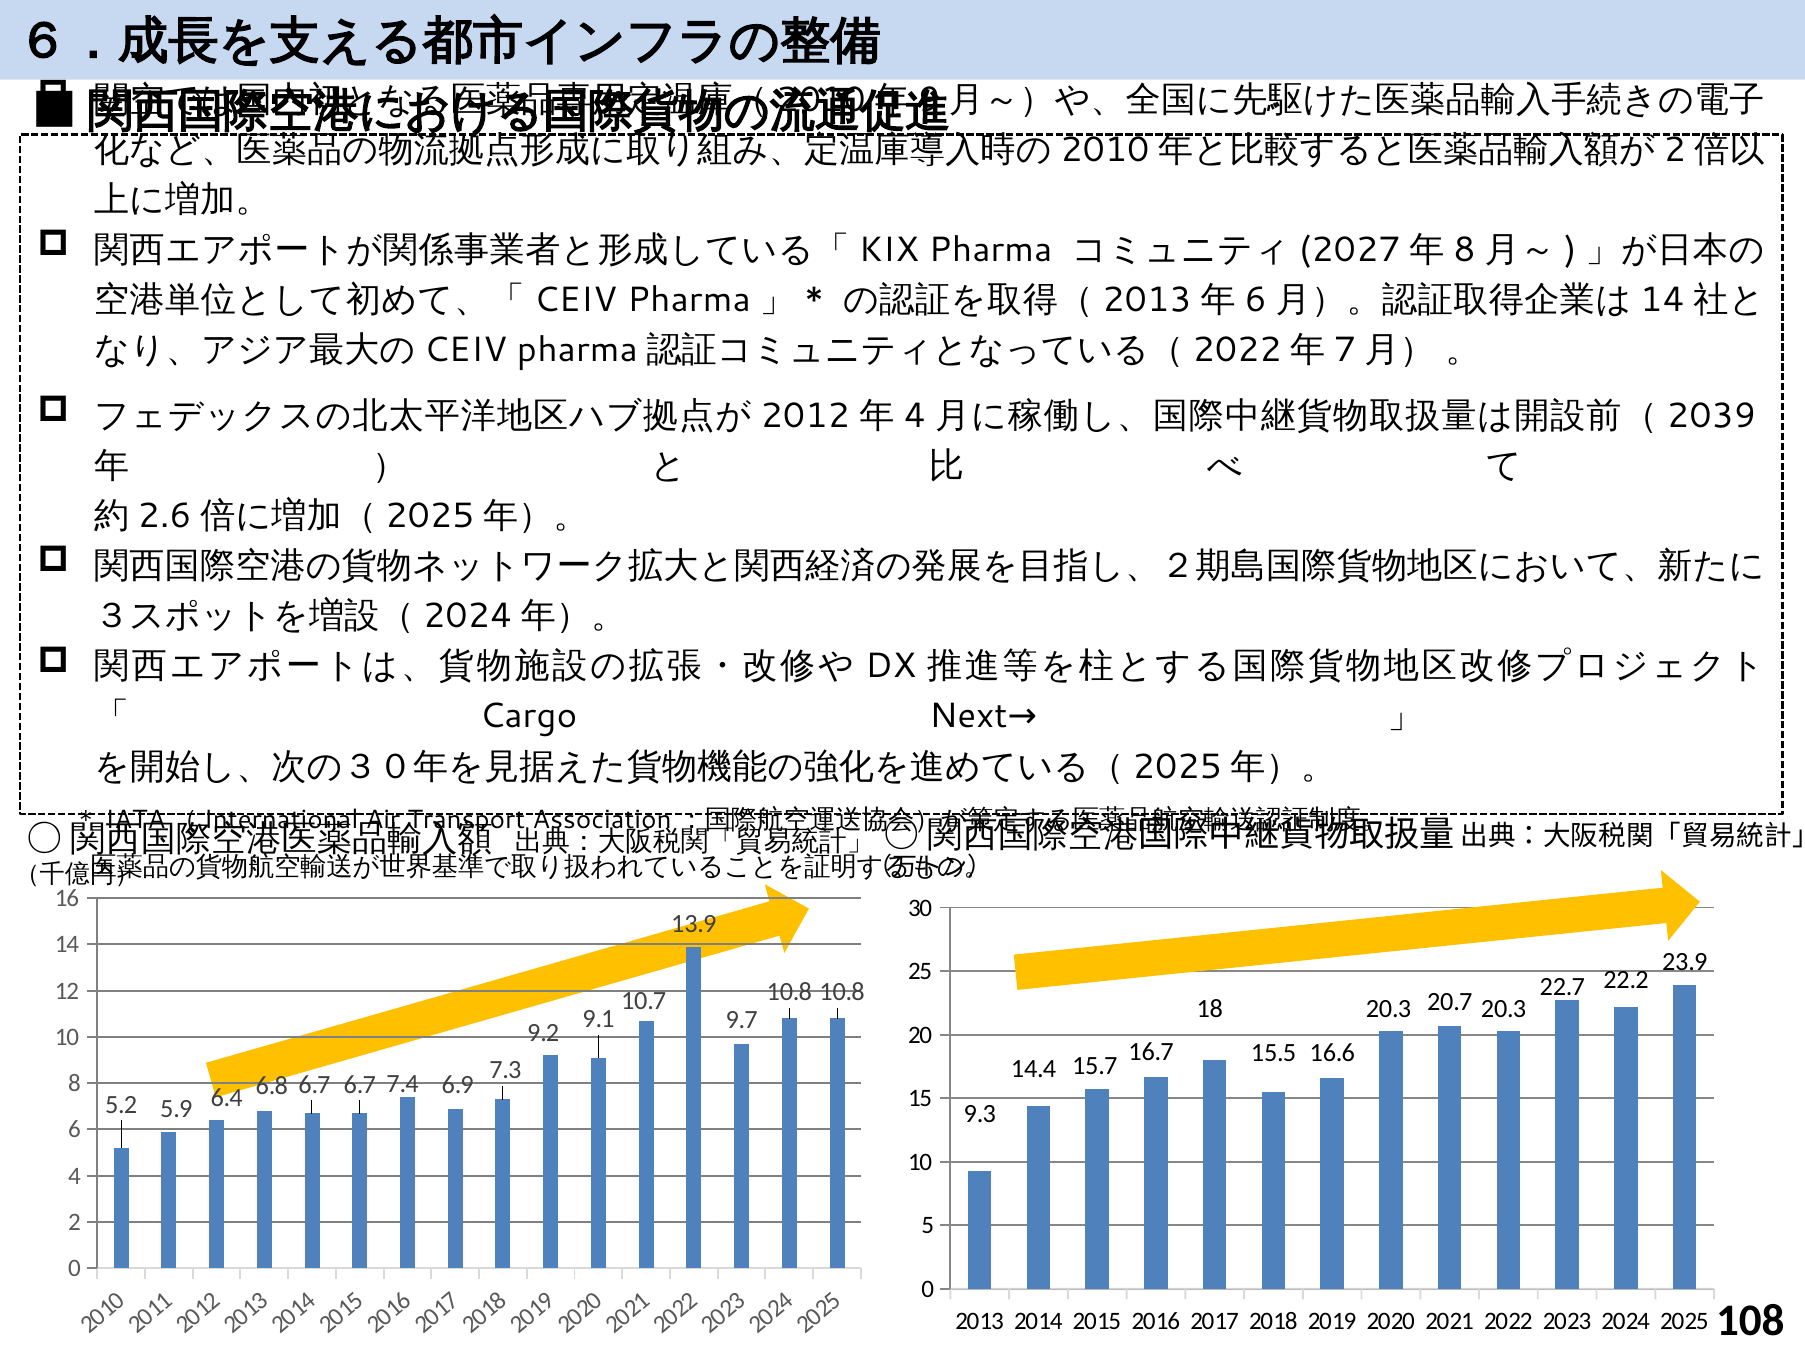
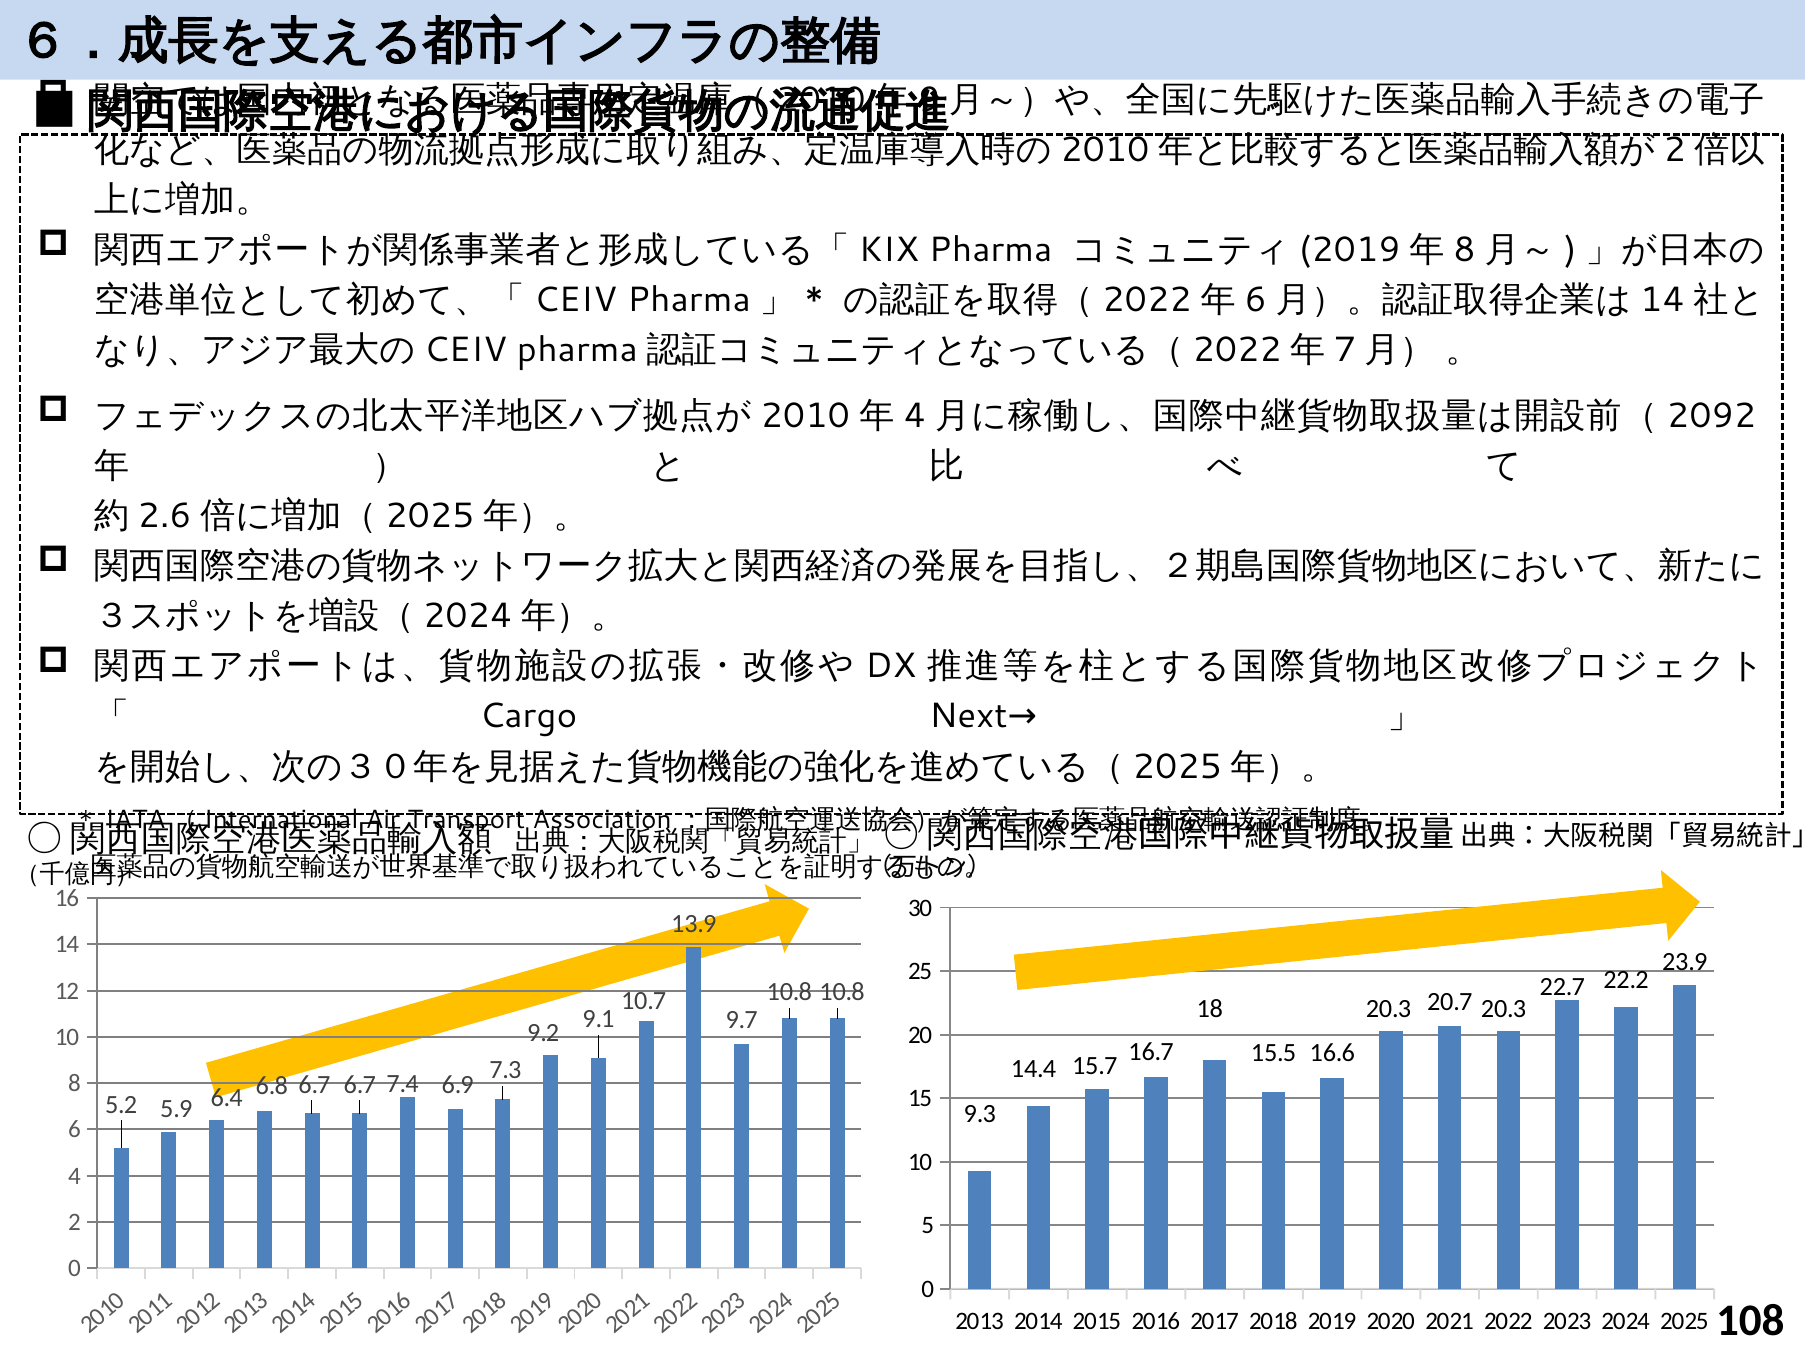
2027: 2027 -> 2019 (1350, 250)
2013: 2013 -> 2022 (1147, 300)
2012: 2012 -> 2010 (805, 416)
2039: 2039 -> 2092 (1712, 416)
